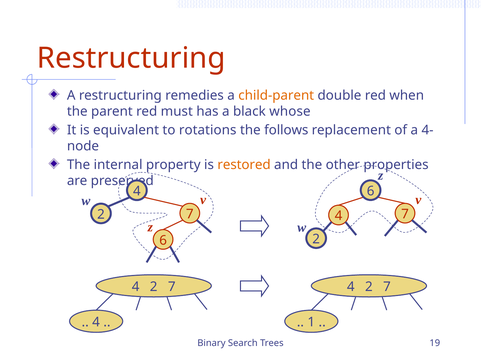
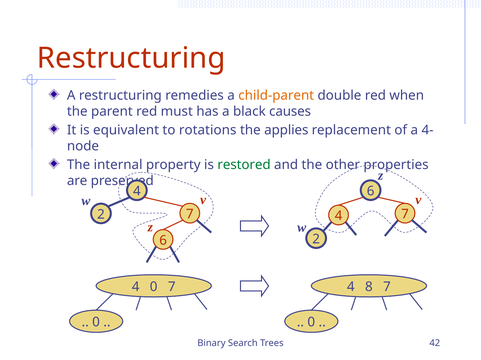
whose: whose -> causes (290, 112)
follows: follows -> applies (286, 130)
restored colour: orange -> green (244, 165)
2: 2 -> 0 (154, 287)
2: 2 -> 8 (369, 287)
4: 4 -> 0 (96, 323)
1: 1 -> 0 (311, 323)
19: 19 -> 42 (435, 344)
